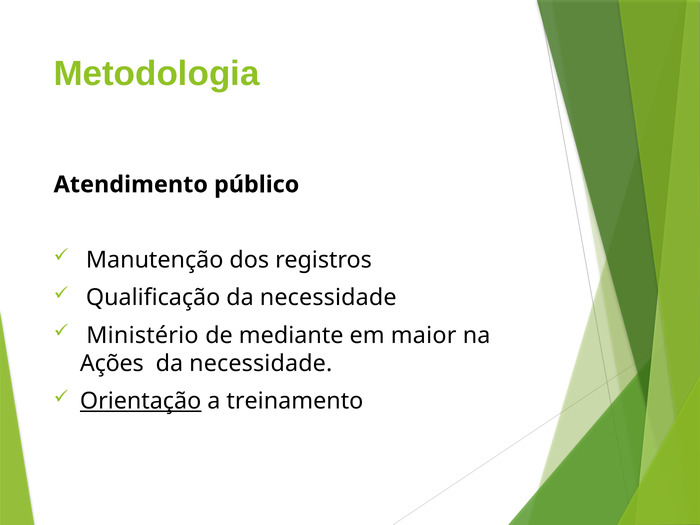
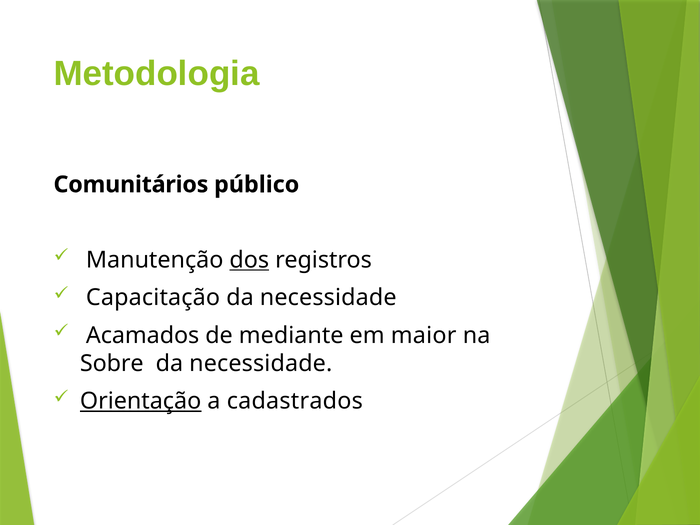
Atendimento: Atendimento -> Comunitários (131, 185)
dos underline: none -> present (249, 260)
Qualificação: Qualificação -> Capacitação (153, 298)
Ministério: Ministério -> Acamados (143, 335)
Ações: Ações -> Sobre (112, 363)
treinamento: treinamento -> cadastrados (295, 401)
